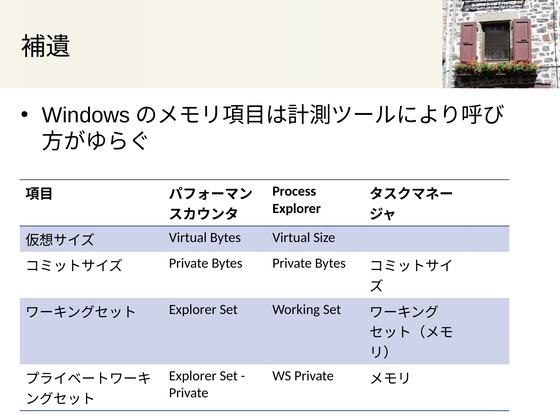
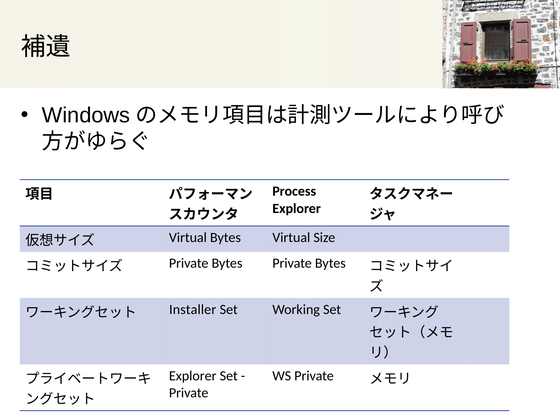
Explorer: Explorer -> Installer (193, 310)
